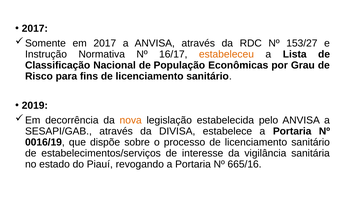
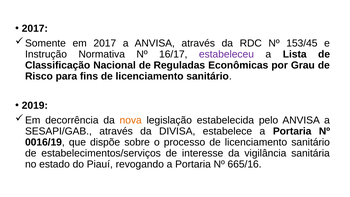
153/27: 153/27 -> 153/45 (302, 43)
estabeleceu colour: orange -> purple (226, 54)
População: População -> Reguladas (179, 65)
